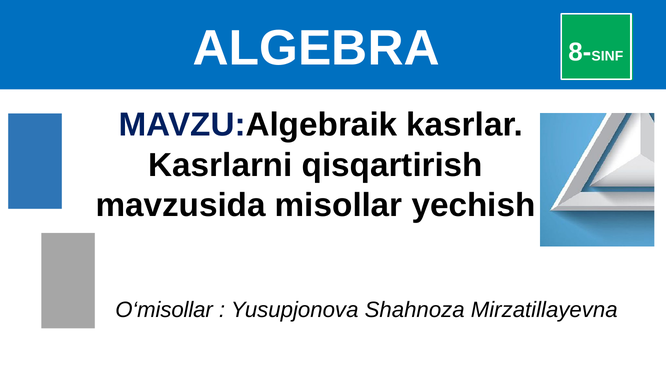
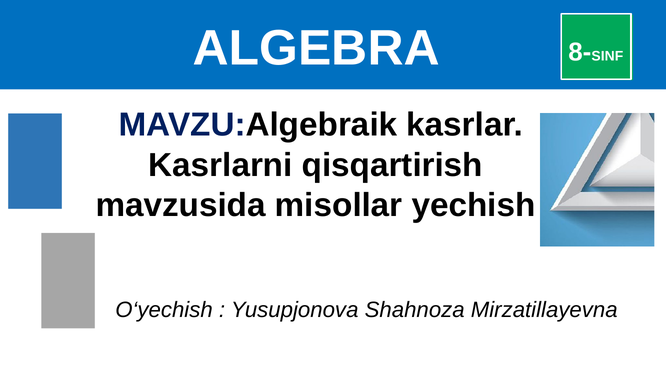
O‘misollar: O‘misollar -> O‘yechish (164, 310)
